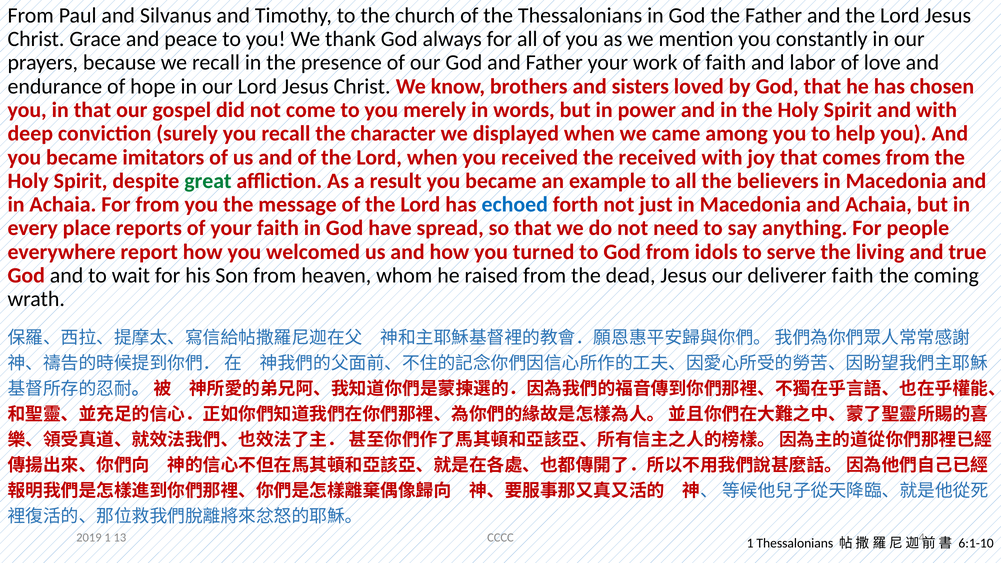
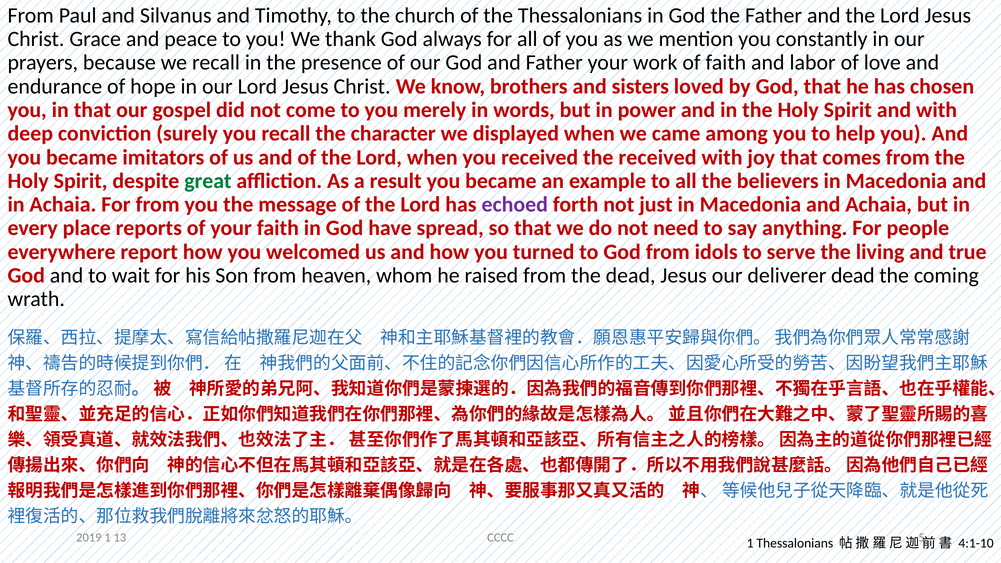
echoed colour: blue -> purple (515, 205)
deliverer faith: faith -> dead (853, 276)
4: 4 -> 5 (922, 538)
6:1-10: 6:1-10 -> 4:1-10 (976, 544)
